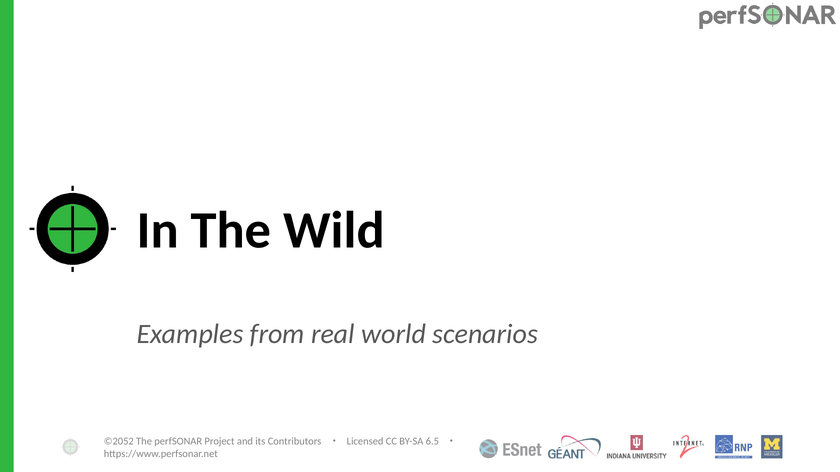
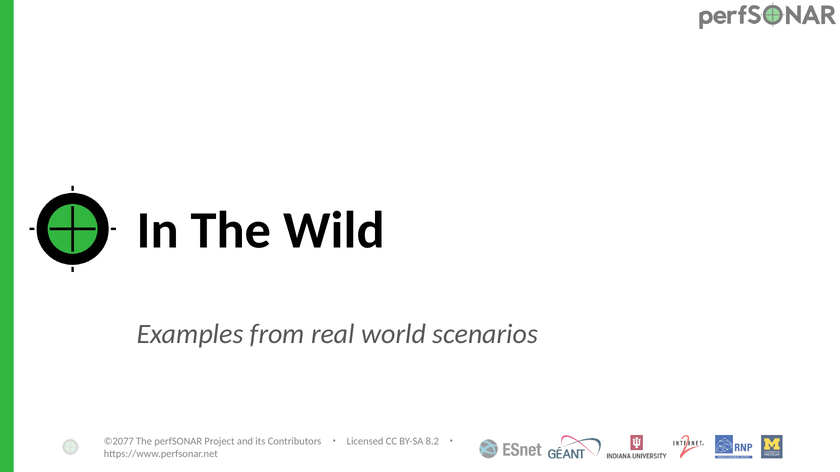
©2052: ©2052 -> ©2077 (119, 442)
6.5: 6.5 -> 8.2 (432, 442)
